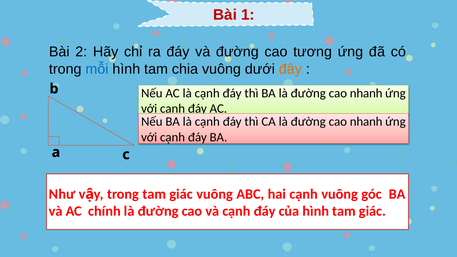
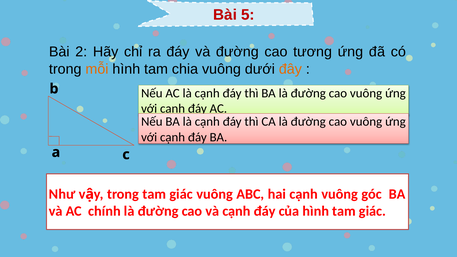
1: 1 -> 5 (248, 15)
mỗi colour: blue -> orange (97, 69)
nhanh: nhanh -> vuông (366, 93)
nhanh: nhanh -> vuông (366, 122)
